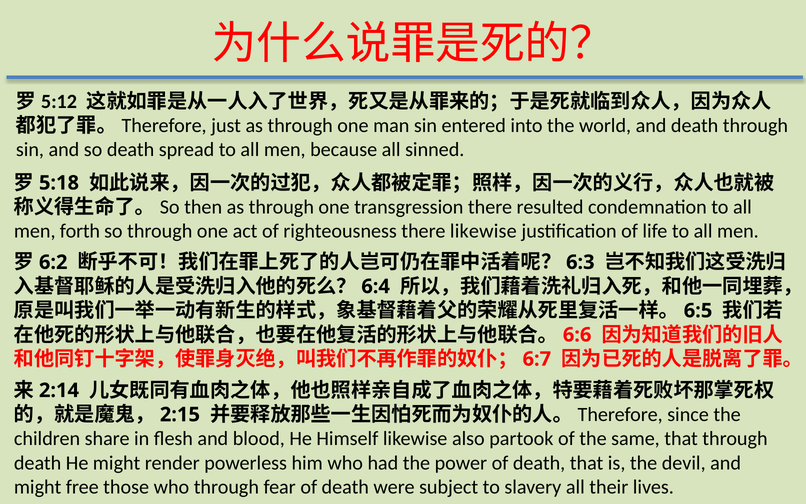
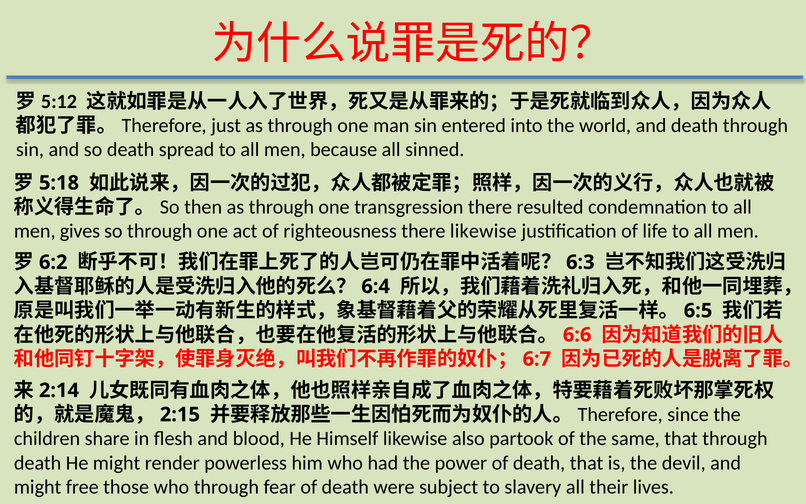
forth: forth -> gives (80, 231)
